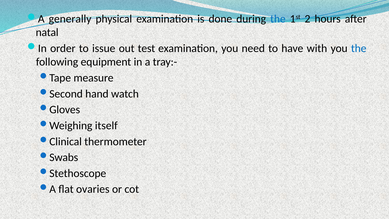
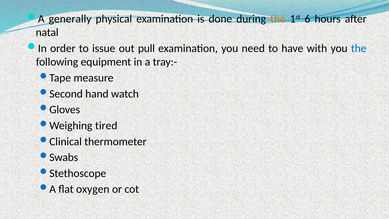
the colour: blue -> orange (278, 19)
2: 2 -> 6 (307, 19)
test: test -> pull (146, 48)
itself: itself -> tired (106, 125)
ovaries: ovaries -> oxygen (93, 189)
